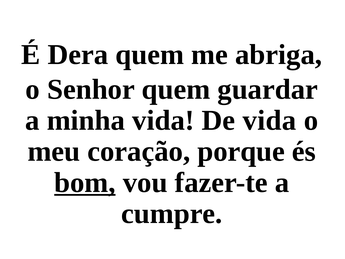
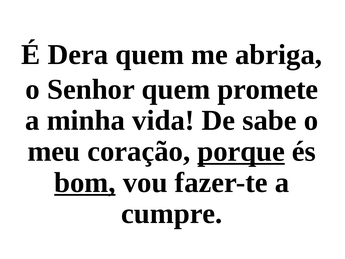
guardar: guardar -> promete (268, 89)
De vida: vida -> sabe (270, 120)
porque underline: none -> present (241, 151)
